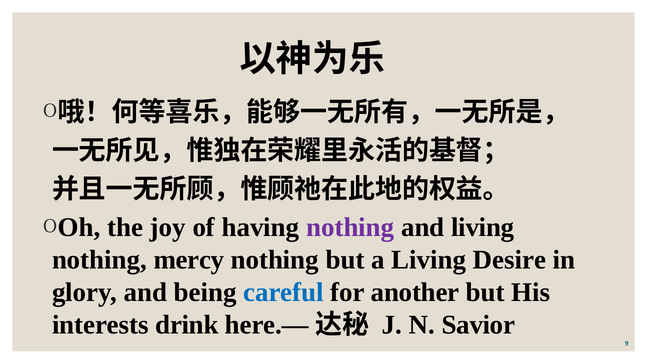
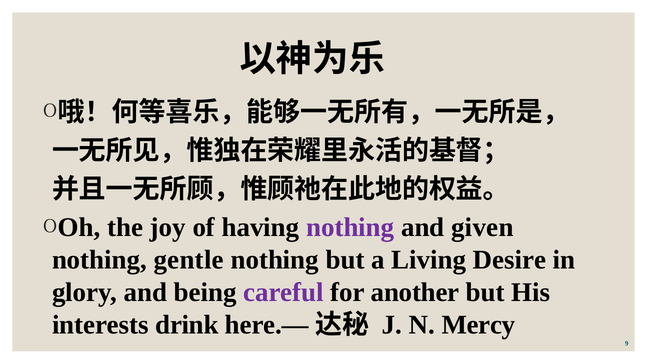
and living: living -> given (482, 228)
mercy: mercy -> gentle (189, 260)
careful colour: blue -> purple (283, 292)
Savior: Savior -> Mercy (478, 325)
